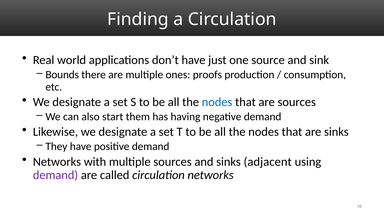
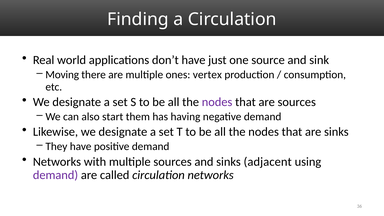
Bounds: Bounds -> Moving (62, 75)
proofs: proofs -> vertex (207, 75)
nodes colour: blue -> purple (217, 102)
